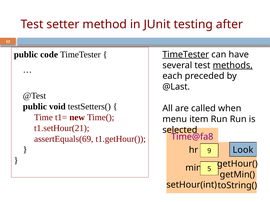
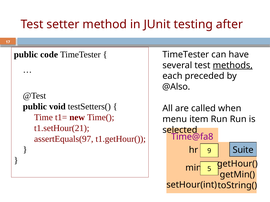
TimeTester underline: present -> none (186, 55)
@Last: @Last -> @Also (176, 87)
assertEquals(69: assertEquals(69 -> assertEquals(97 (64, 139)
Look: Look -> Suite (243, 150)
